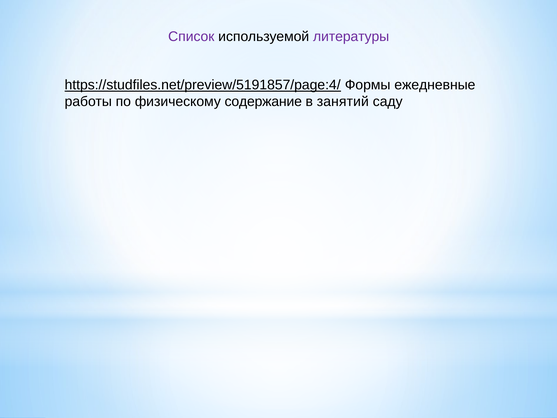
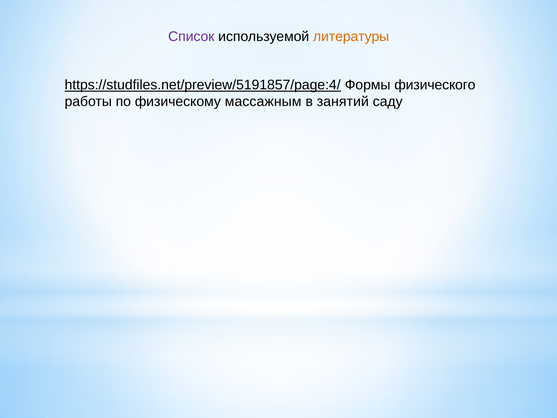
литературы colour: purple -> orange (351, 37)
ежедневные: ежедневные -> физического (435, 85)
содержание: содержание -> массажным (263, 102)
